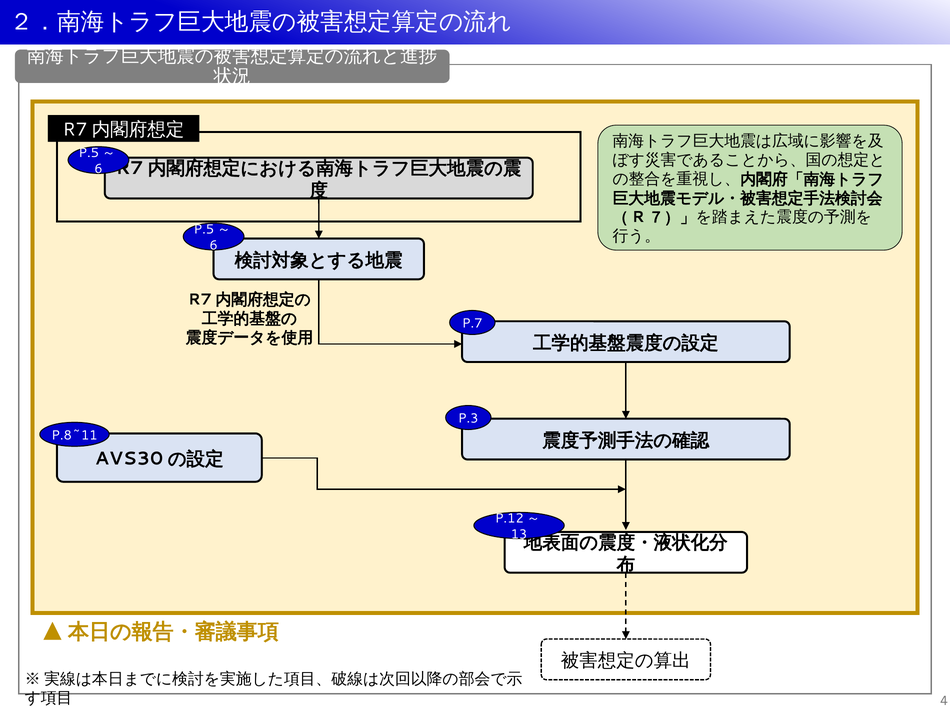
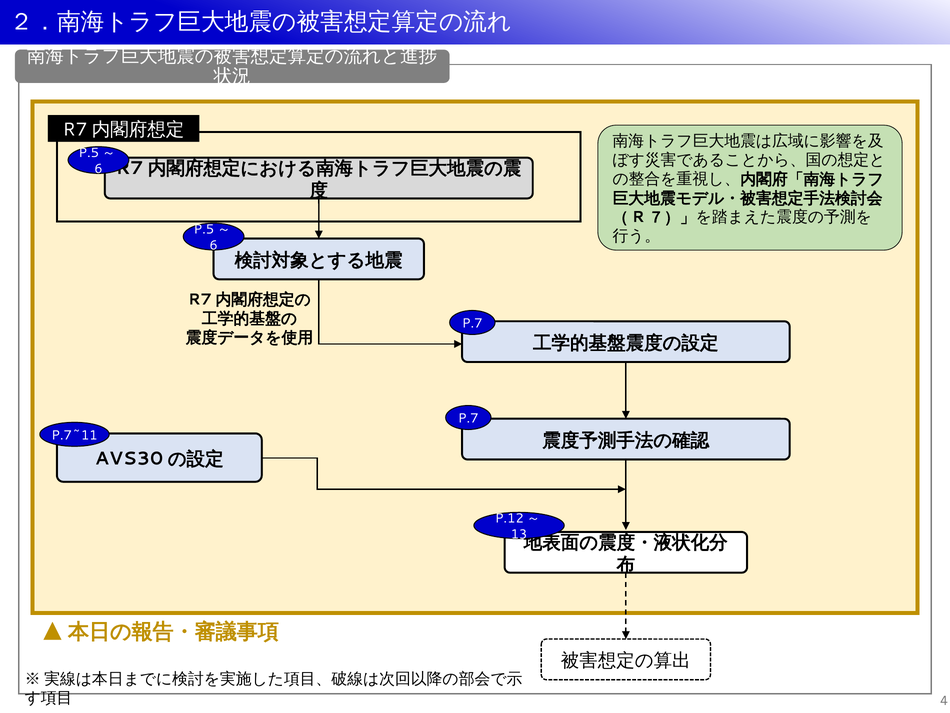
P.3: P.3 -> P.7 (468, 418)
P.8~11: P.8~11 -> P.7~11 (74, 435)
